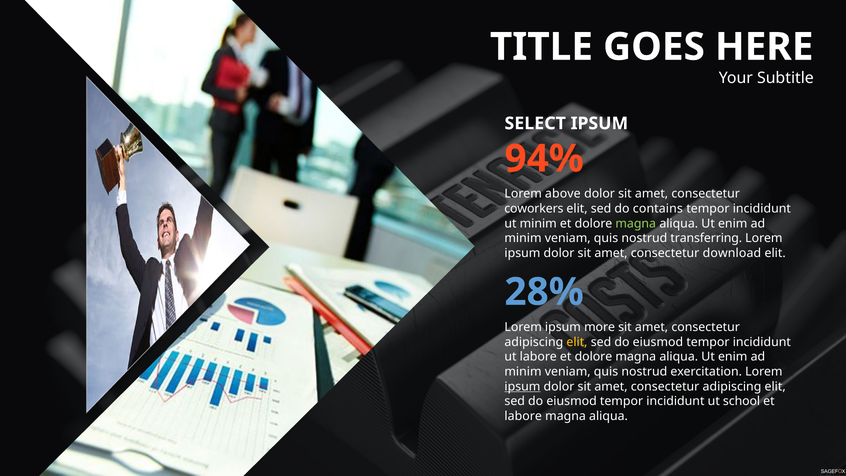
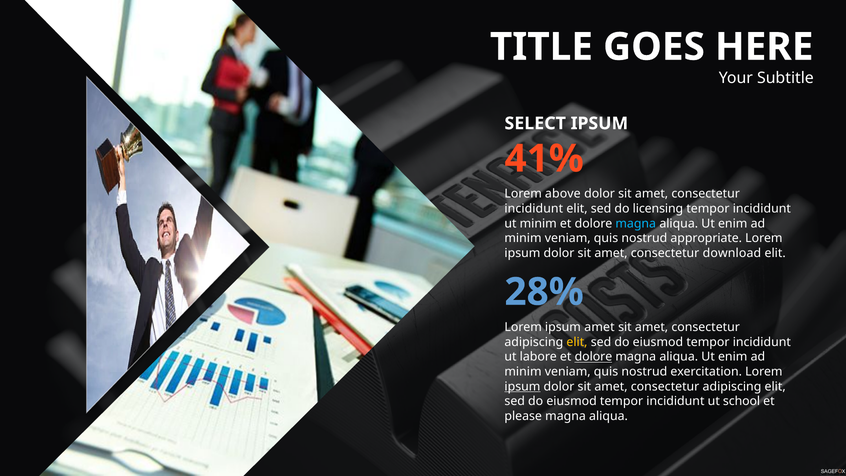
94%: 94% -> 41% (544, 159)
coworkers: coworkers -> incididunt (534, 209)
contains: contains -> licensing (658, 209)
magna colour: light green -> light blue (636, 223)
transferring: transferring -> appropriate (706, 238)
ipsum more: more -> amet (599, 327)
dolore underline: none -> present (593, 357)
labore: labore -> please (523, 416)
